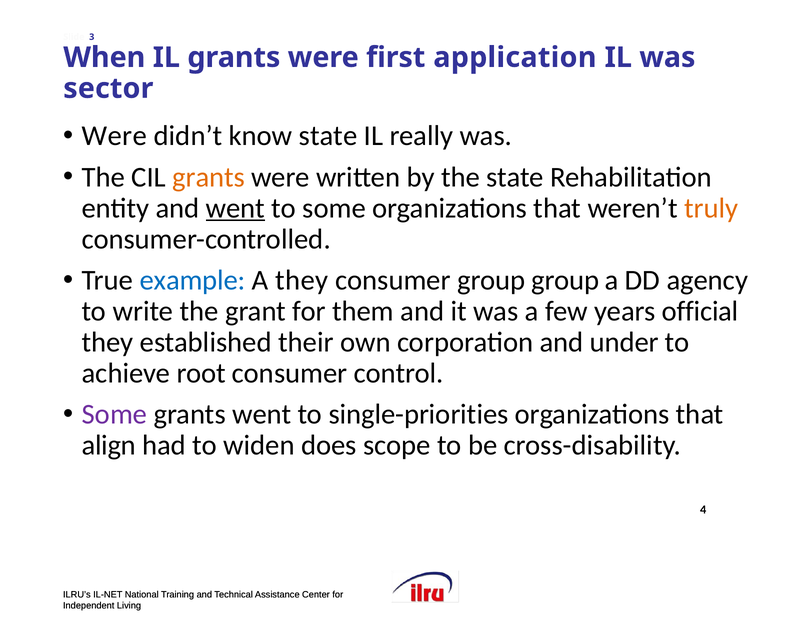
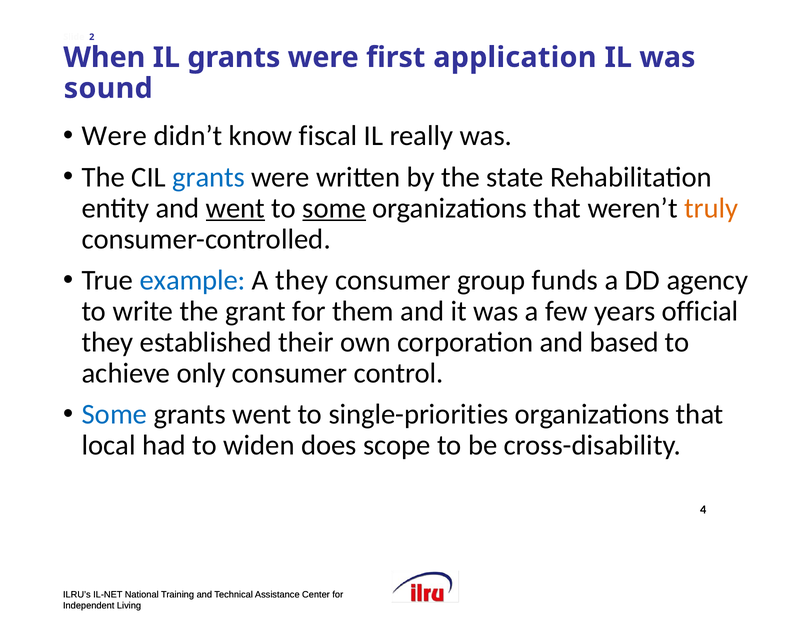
3: 3 -> 2 (92, 37)
sector: sector -> sound (108, 88)
know state: state -> fiscal (328, 136)
grants colour: orange -> blue (209, 177)
some underline: none -> present (334, 208)
group group: group -> funds (565, 280)
under: under -> based (624, 342)
root: root -> only (201, 374)
Some colour: purple -> blue (114, 415)
align: align -> local (109, 446)
